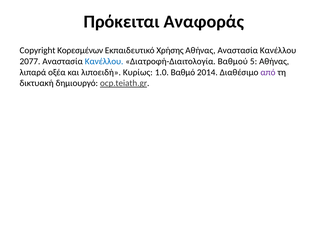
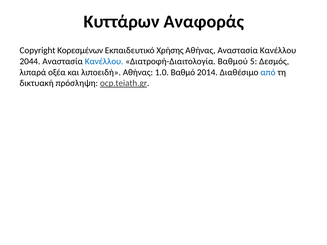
Πρόκειται: Πρόκειται -> Κυττάρων (122, 22)
2077: 2077 -> 2044 (30, 61)
5 Αθήνας: Αθήνας -> Δεσμός (274, 61)
λιποειδή Κυρίως: Κυρίως -> Αθήνας (138, 72)
από colour: purple -> blue (268, 72)
δημιουργό: δημιουργό -> πρόσληψη (77, 83)
